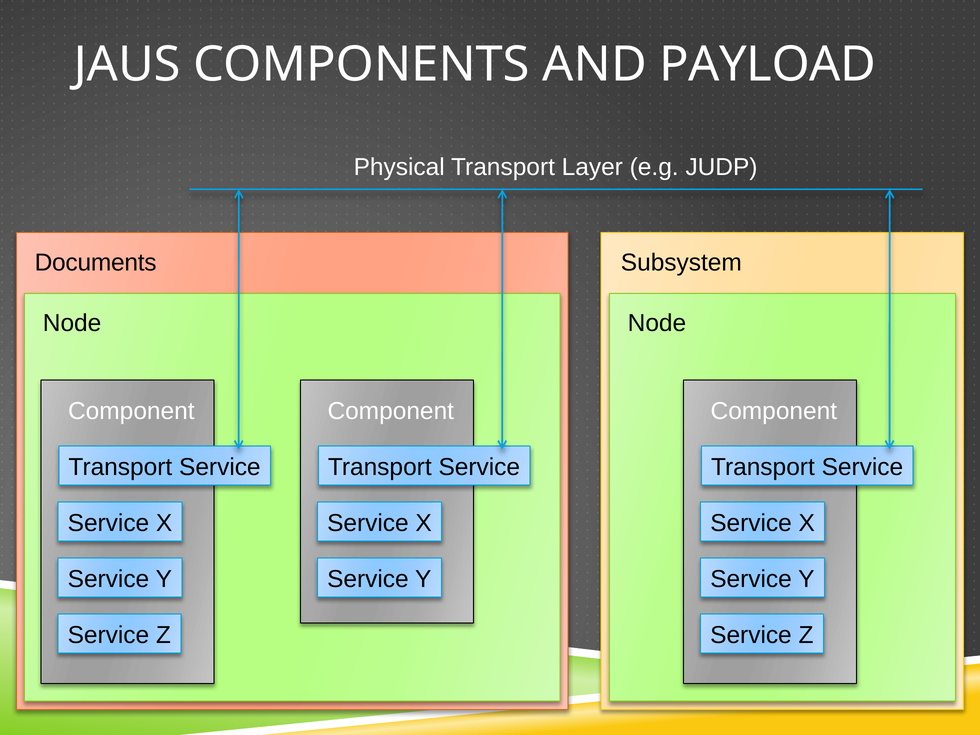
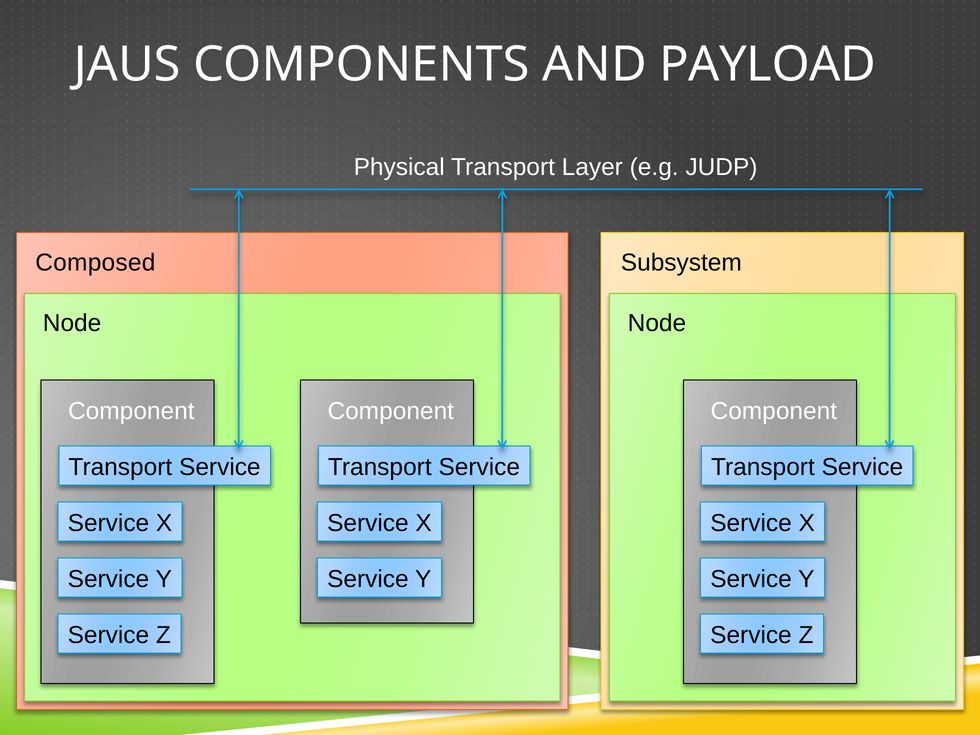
Documents: Documents -> Composed (95, 263)
